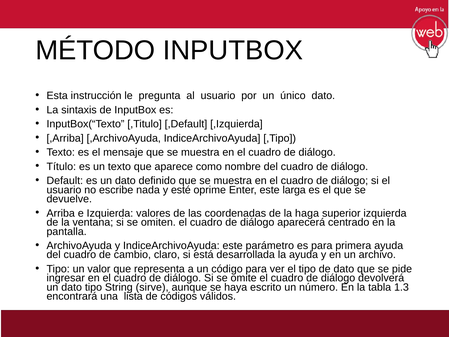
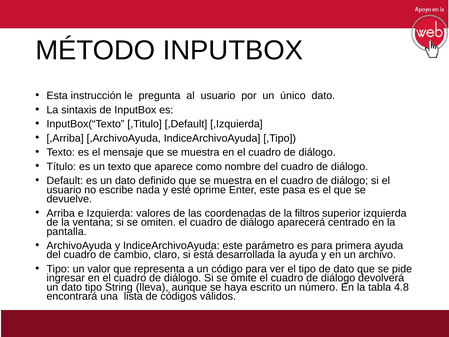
larga: larga -> pasa (294, 190)
haga: haga -> filtros (307, 213)
sirve: sirve -> lleva (152, 287)
1.3: 1.3 -> 4.8 (401, 287)
